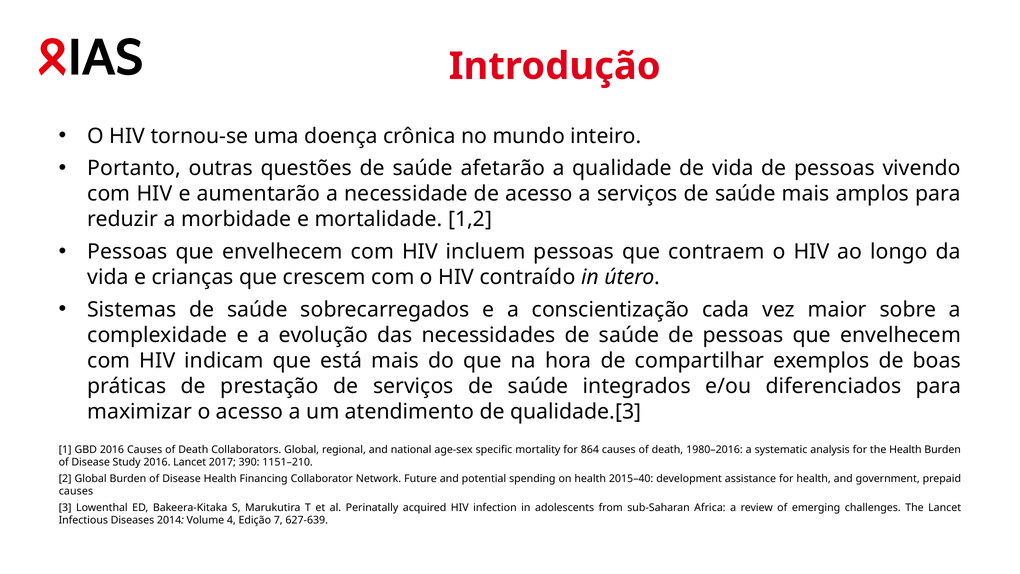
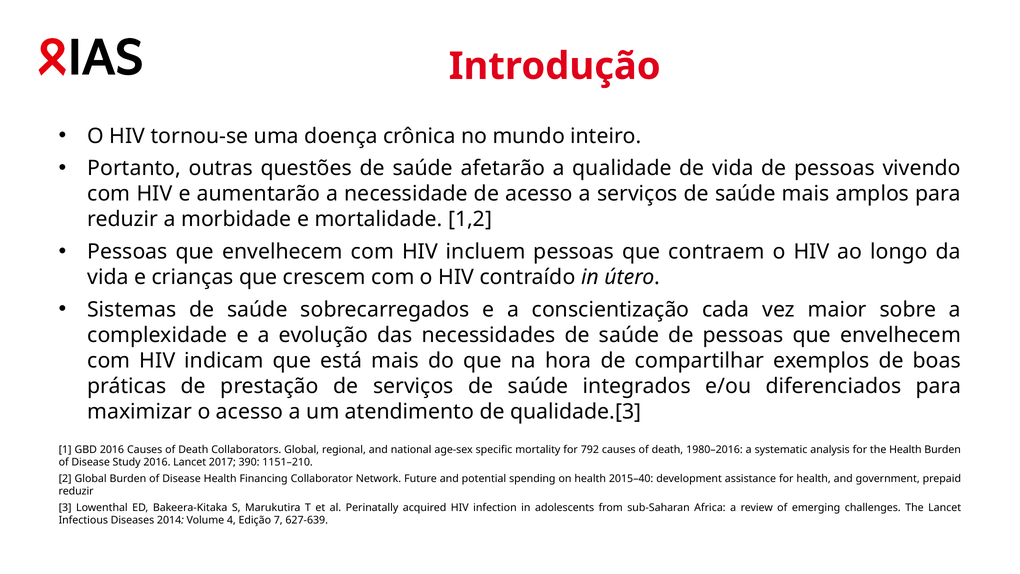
864: 864 -> 792 (590, 449)
causes: causes -> reduzir (76, 491)
